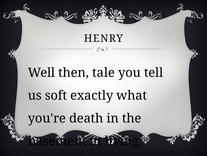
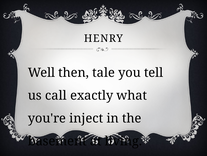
soft: soft -> call (56, 95)
death: death -> inject (86, 118)
